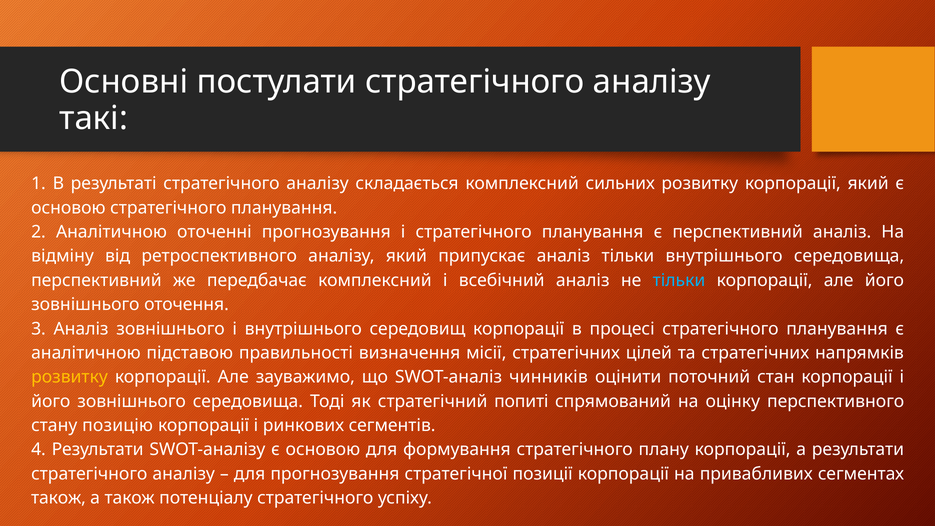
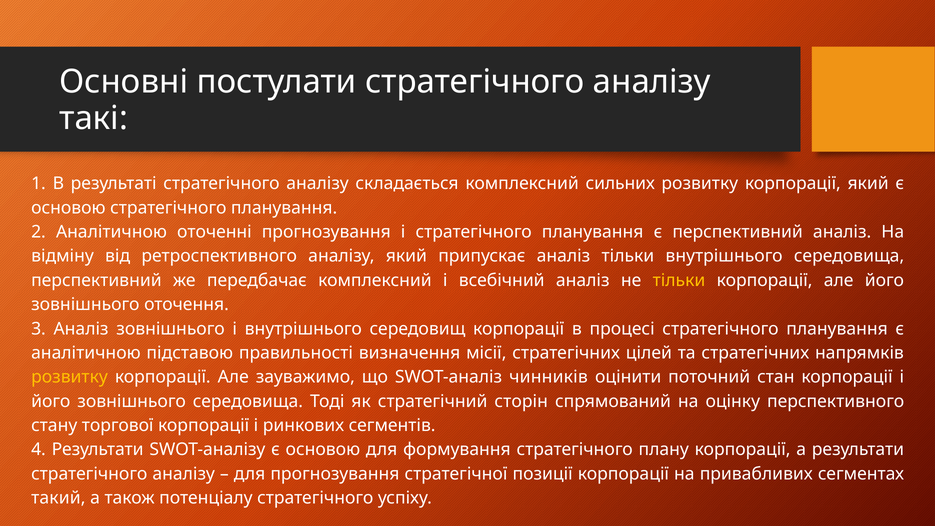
тільки colour: light blue -> yellow (679, 280)
попиті: попиті -> сторін (521, 401)
позицію: позицію -> торгової (118, 425)
також: також -> такий (58, 498)
